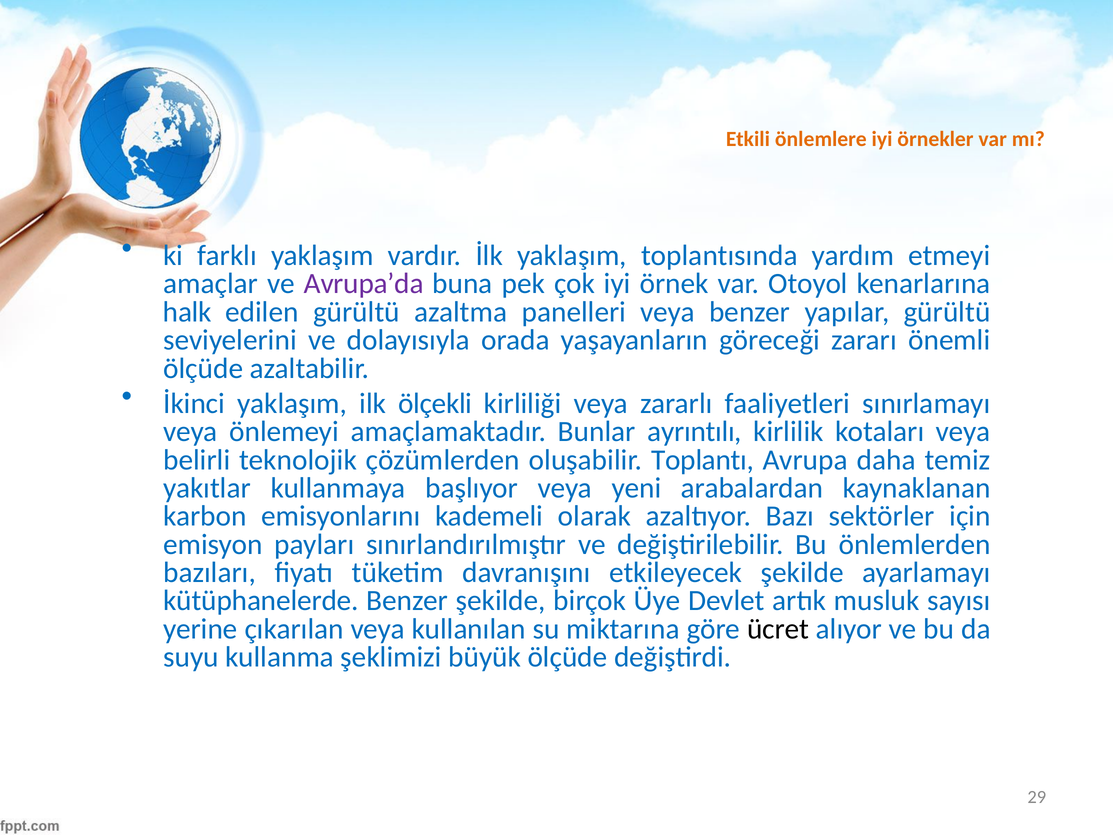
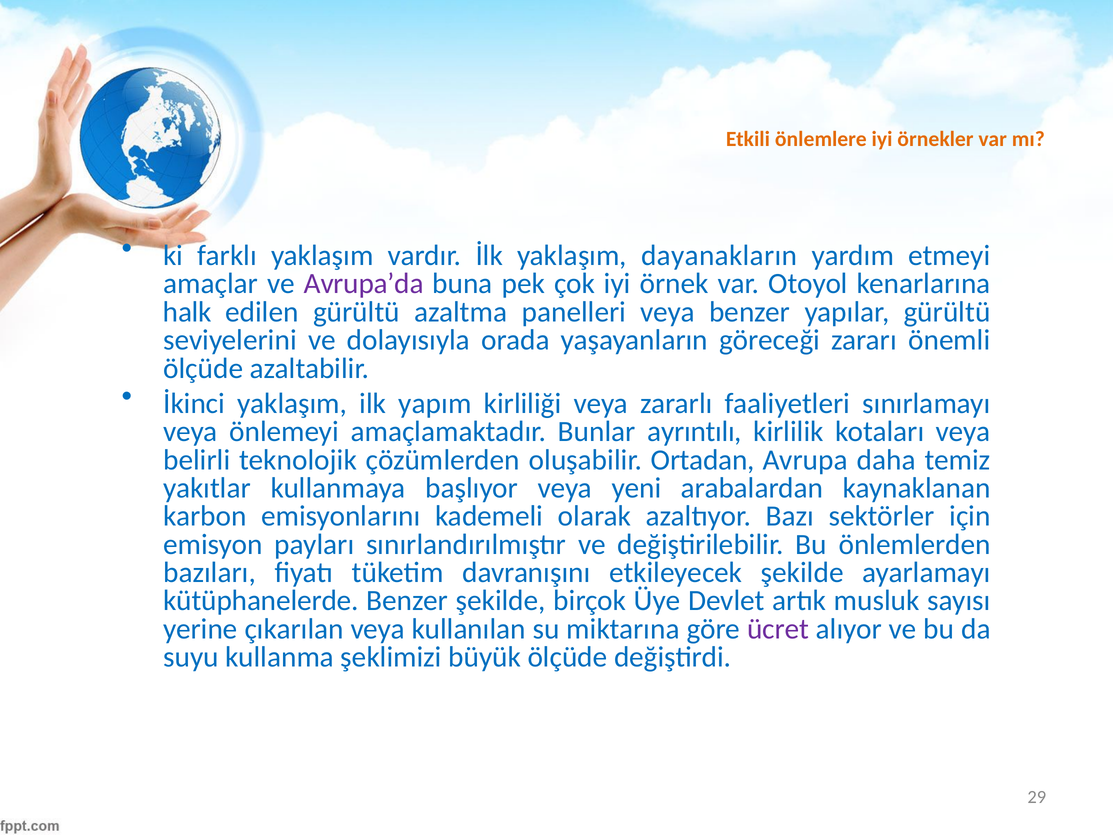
toplantısında: toplantısında -> dayanakların (719, 256)
ölçekli: ölçekli -> yapım (435, 403)
Toplantı: Toplantı -> Ortadan (703, 460)
ücret colour: black -> purple (778, 629)
